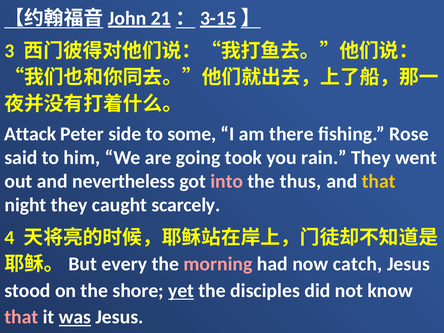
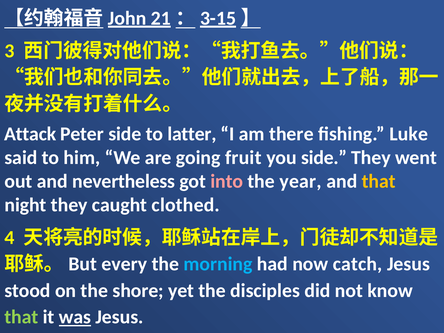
some: some -> latter (192, 134)
Rose: Rose -> Luke (409, 134)
took: took -> fruit (243, 158)
you rain: rain -> side (324, 158)
thus: thus -> year (301, 181)
scarcely: scarcely -> clothed (186, 205)
morning colour: pink -> light blue (218, 264)
yet underline: present -> none (181, 291)
that colour: pink -> light green (21, 317)
